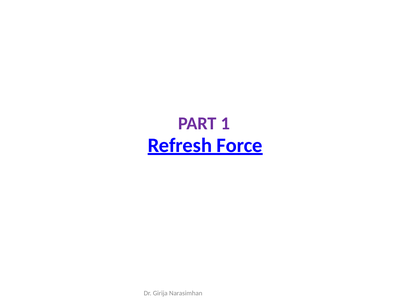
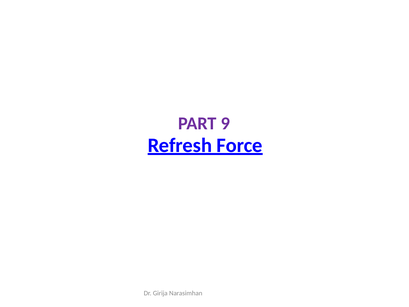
1: 1 -> 9 (225, 123)
